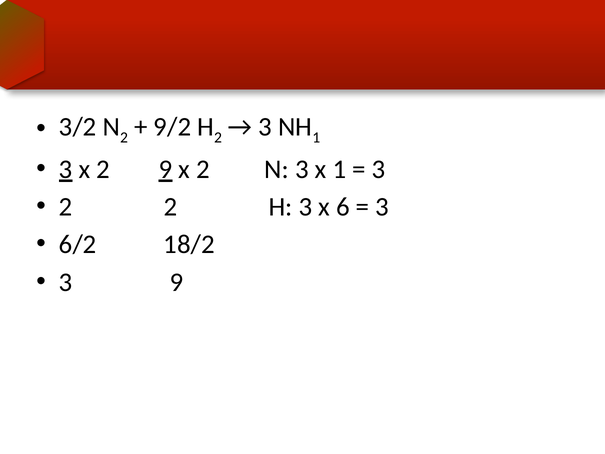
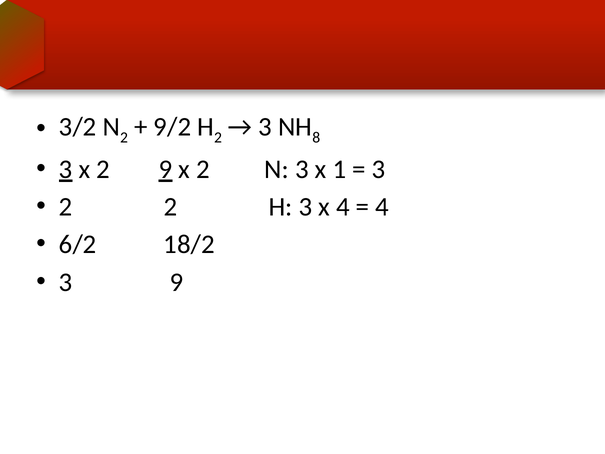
1: 1 -> 8 (316, 137)
x 6: 6 -> 4 (343, 207)
3: 3 -> 4 (382, 207)
